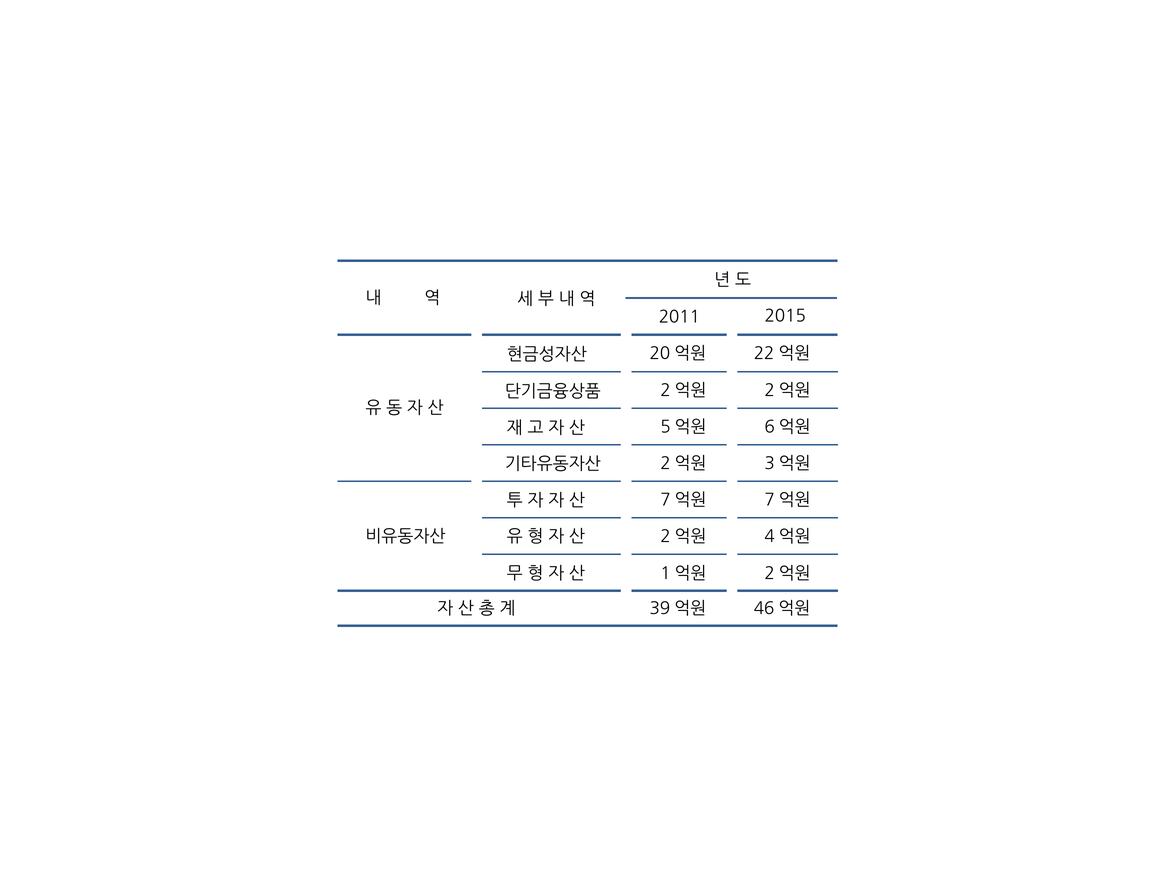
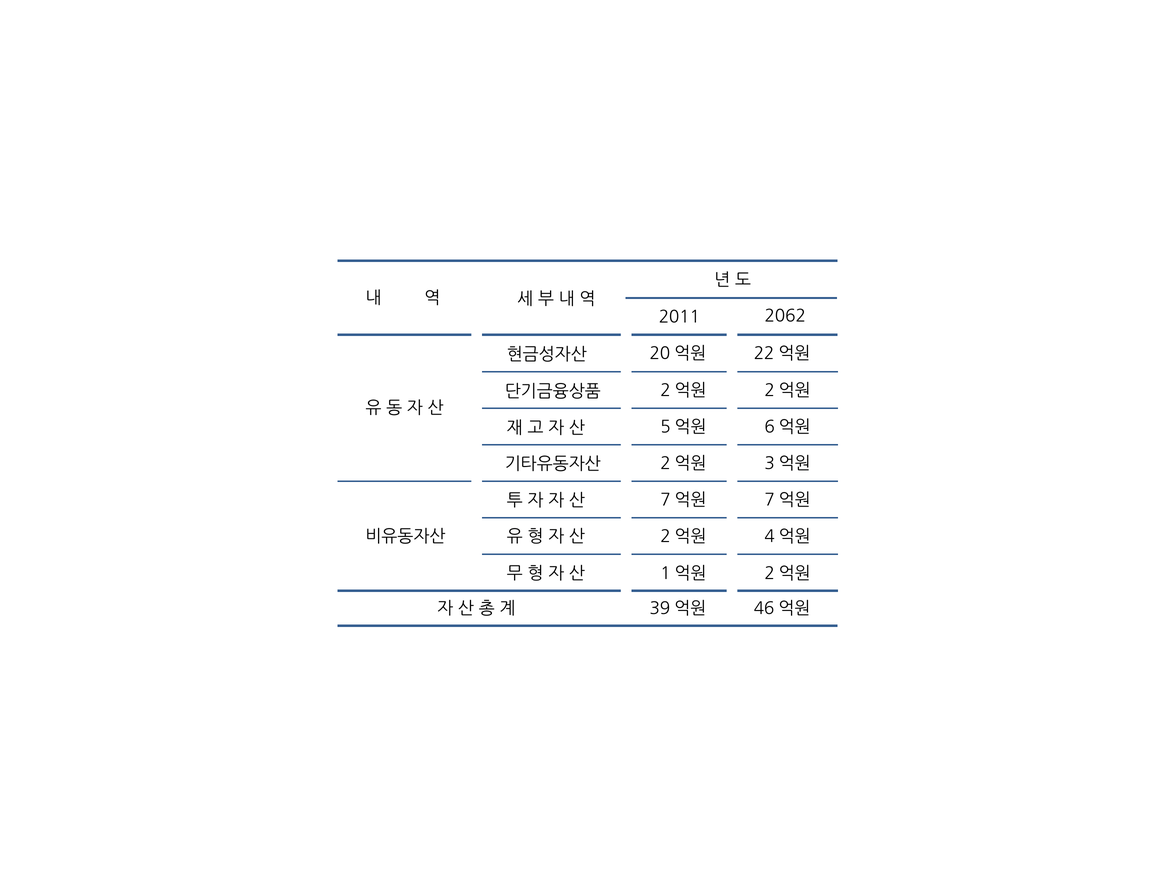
2015: 2015 -> 2062 (785, 316)
